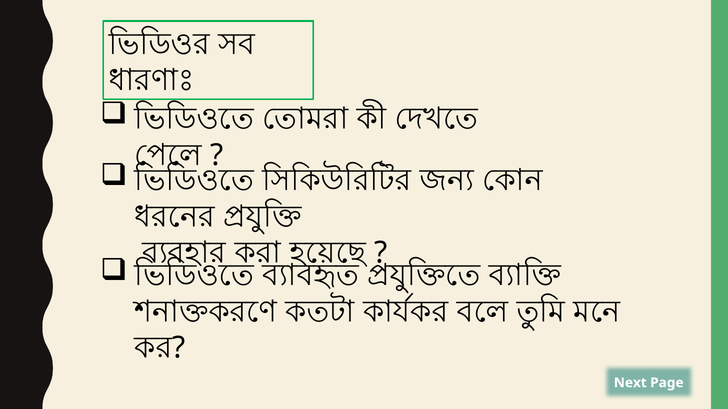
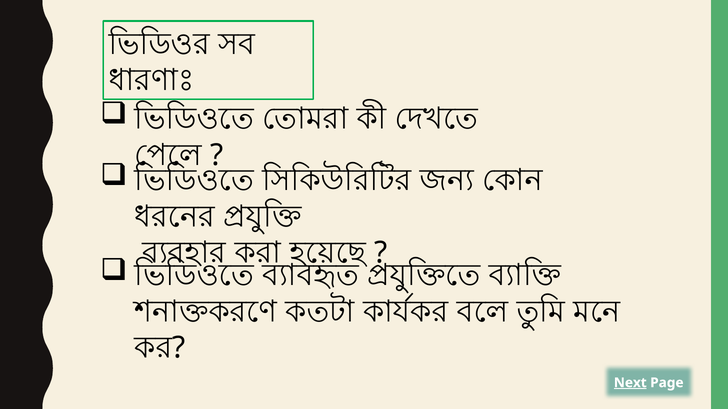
Next underline: none -> present (630, 383)
